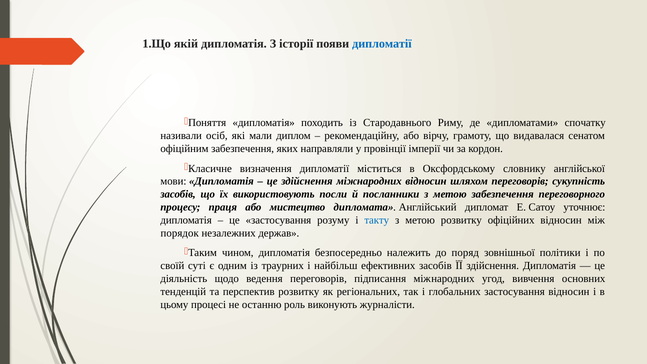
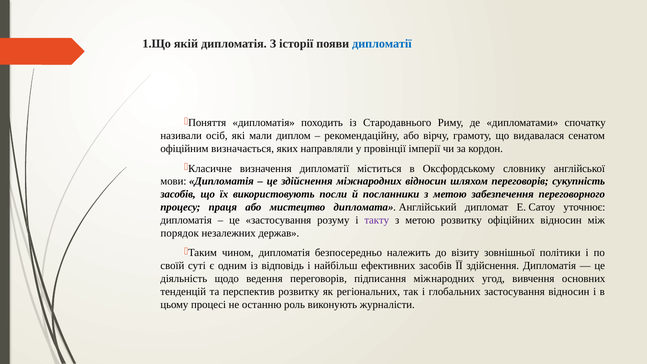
офіційним забезпечення: забезпечення -> визначається (243, 149)
такту colour: blue -> purple (377, 220)
поряд: поряд -> візиту (465, 253)
траурних: траурних -> відповідь (283, 266)
